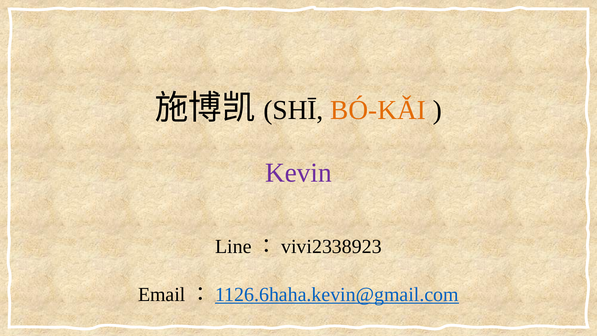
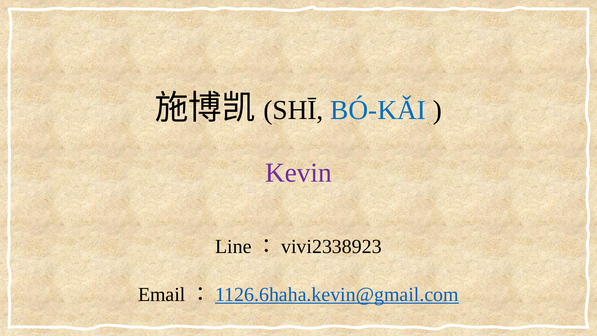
BÓ-KǍI colour: orange -> blue (378, 110)
